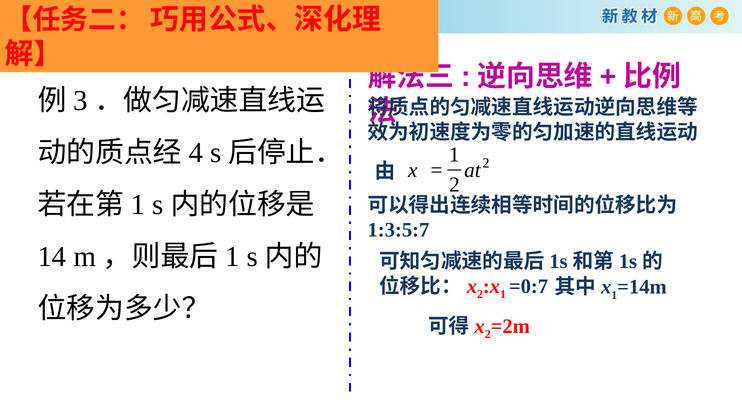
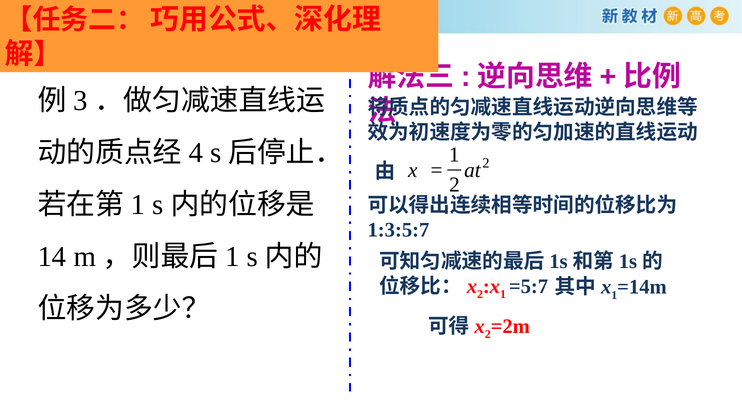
=0:7: =0:7 -> =5:7 (529, 287)
